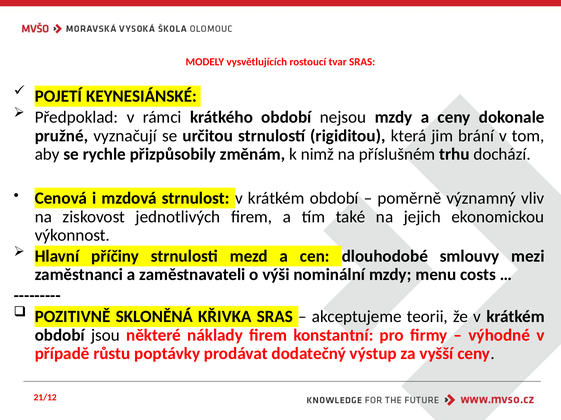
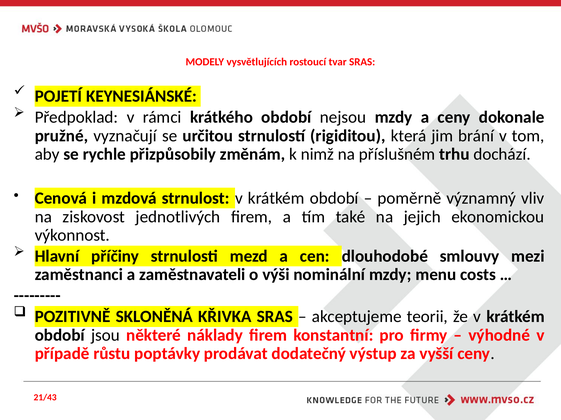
21/12: 21/12 -> 21/43 (45, 398)
